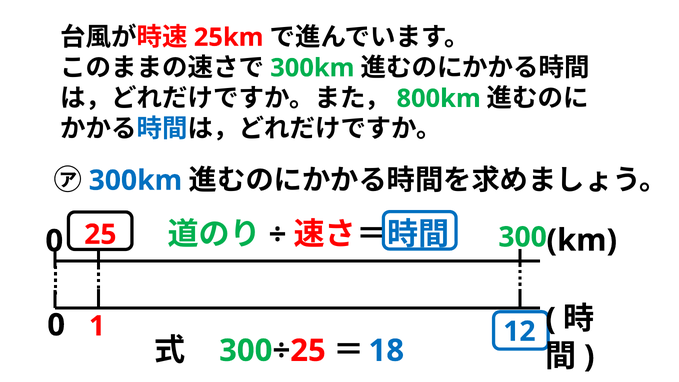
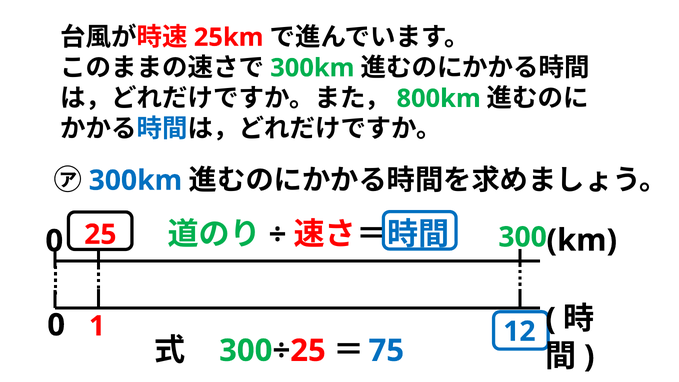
18: 18 -> 75 (386, 351)
